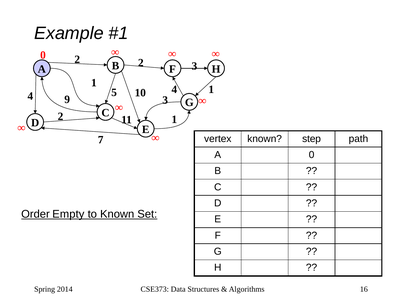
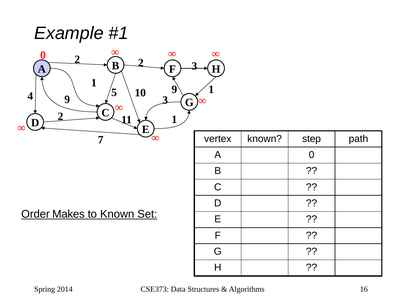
10 4: 4 -> 9 (174, 89)
Empty: Empty -> Makes (68, 214)
